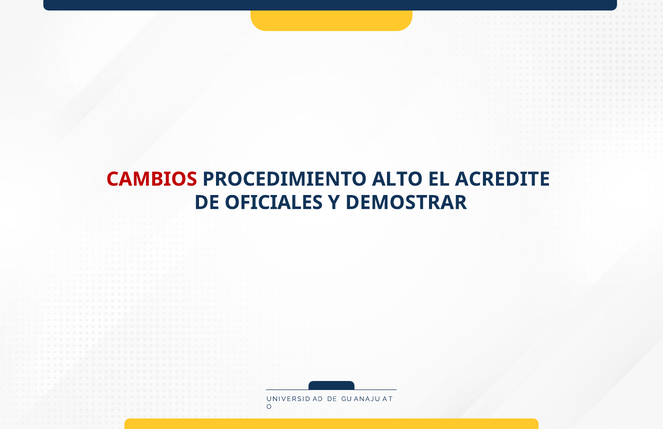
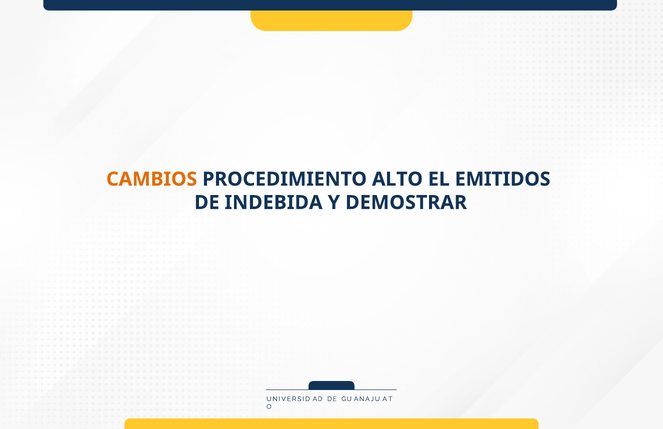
CAMBIOS colour: red -> orange (152, 179)
ACREDITE: ACREDITE -> EMITIDOS (503, 179)
OFICIALES: OFICIALES -> INDEBIDA (274, 203)
